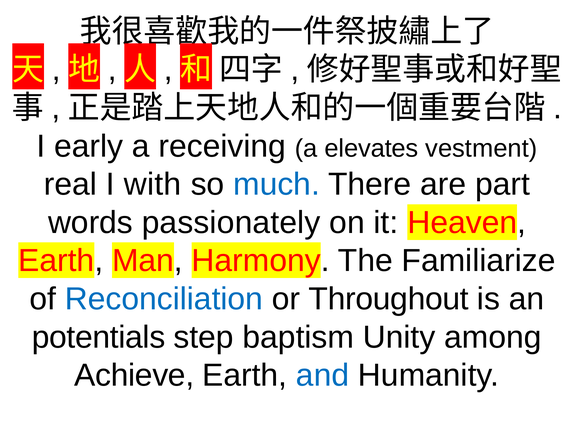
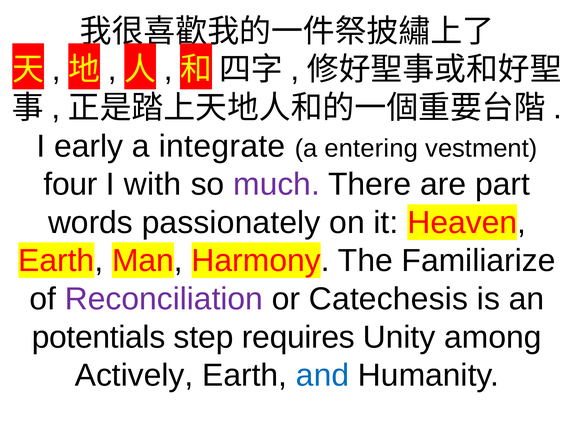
receiving: receiving -> integrate (222, 146)
elevates: elevates -> entering (371, 148)
real: real -> four (71, 185)
much colour: blue -> purple (276, 185)
Reconciliation colour: blue -> purple (164, 299)
Throughout: Throughout -> Catechesis (388, 299)
baptism: baptism -> requires (298, 338)
Achieve: Achieve -> Actively (134, 376)
